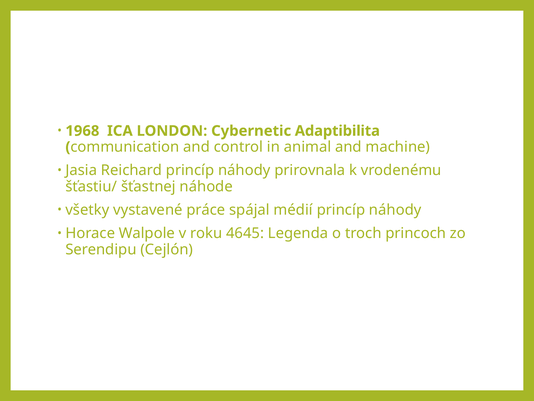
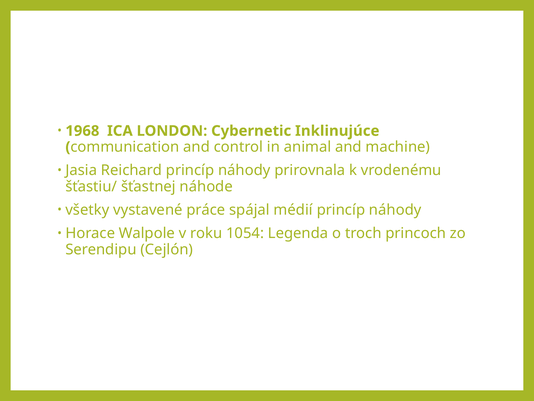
Adaptibilita: Adaptibilita -> Inklinujúce (337, 131)
4645: 4645 -> 1054 (245, 233)
